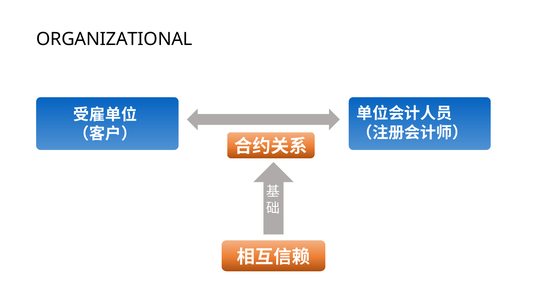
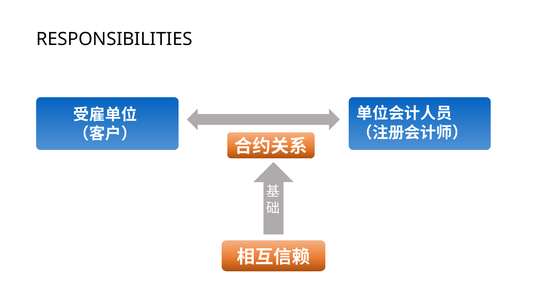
ORGANIZATIONAL: ORGANIZATIONAL -> RESPONSIBILITIES (114, 39)
